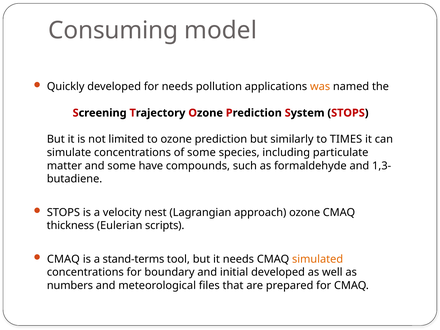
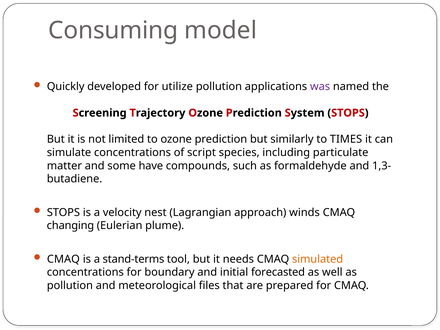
for needs: needs -> utilize (177, 87)
was colour: orange -> purple (320, 87)
of some: some -> script (201, 153)
approach ozone: ozone -> winds (305, 212)
thickness: thickness -> changing (70, 226)
scripts: scripts -> plume (165, 226)
initial developed: developed -> forecasted (278, 272)
numbers: numbers -> pollution (70, 286)
